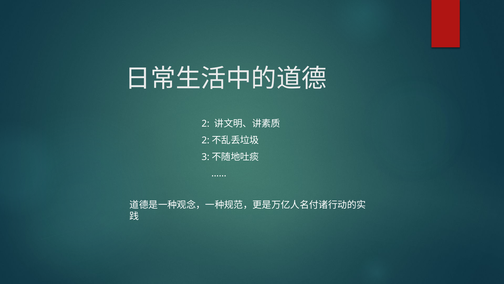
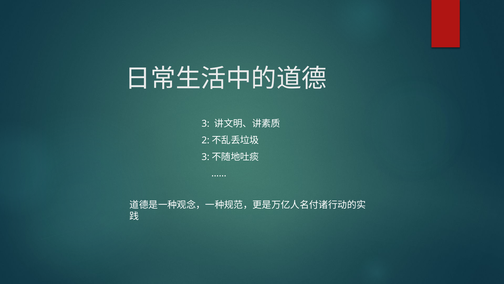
2: 2 -> 3 (206, 123)
